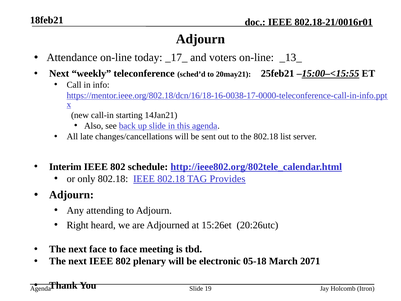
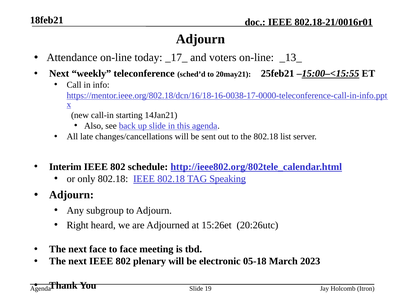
Provides: Provides -> Speaking (228, 179)
attending: attending -> subgroup (105, 210)
2071: 2071 -> 2023 (310, 261)
